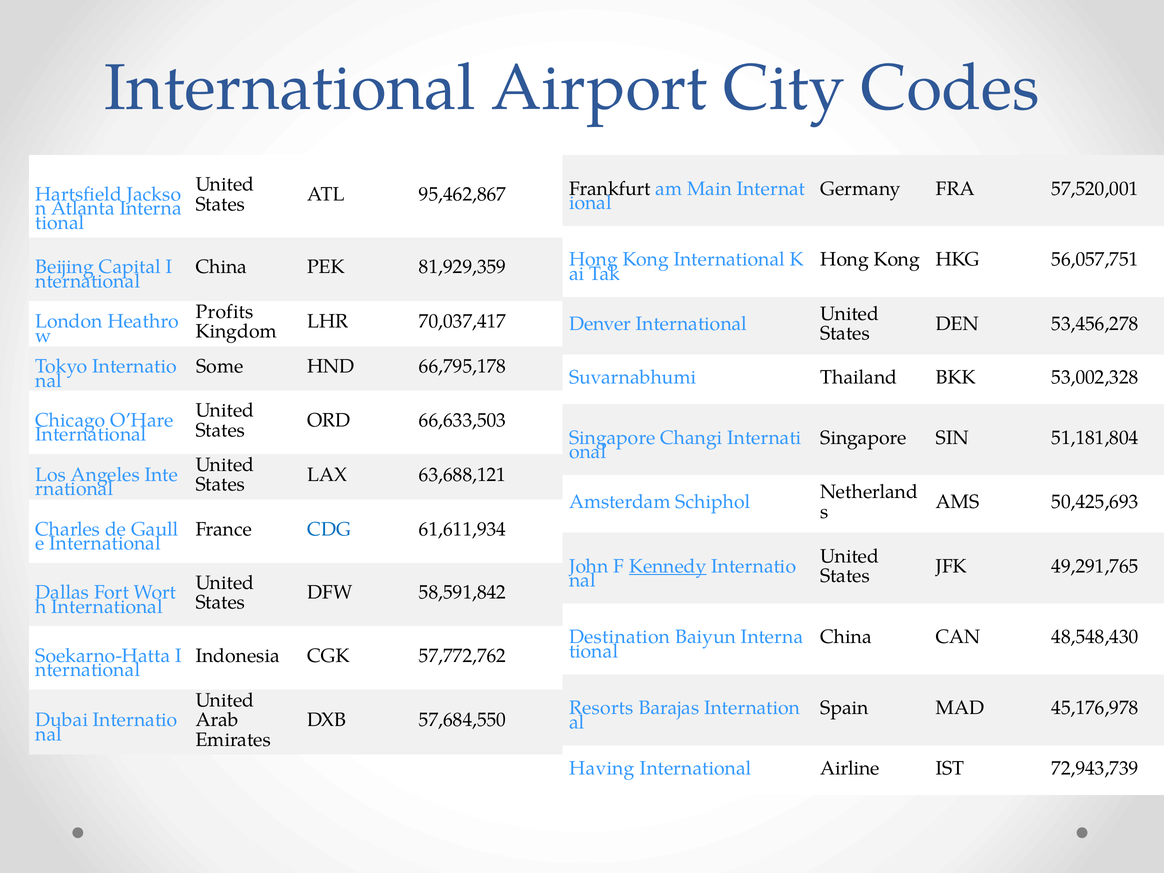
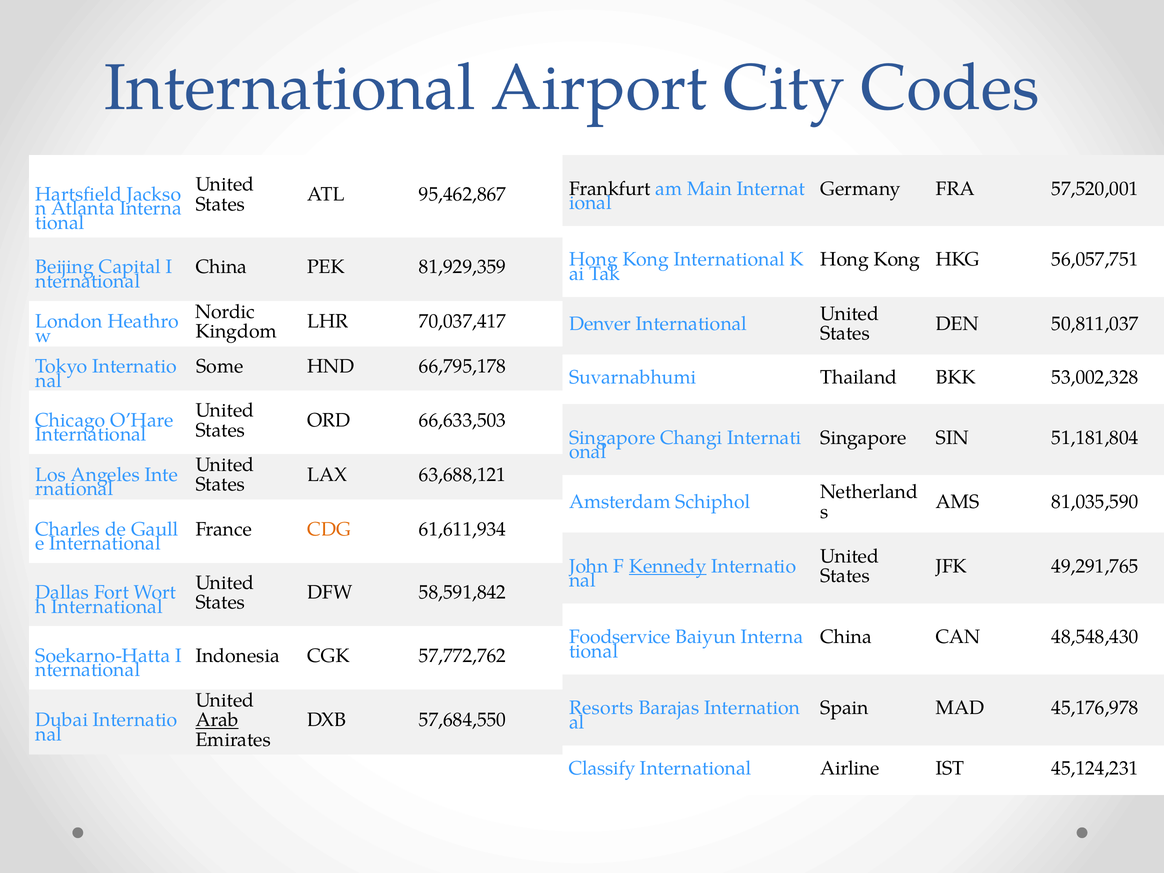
Profits: Profits -> Nordic (225, 312)
53,456,278: 53,456,278 -> 50,811,037 (1095, 324)
50,425,693: 50,425,693 -> 81,035,590 (1095, 502)
CDG colour: blue -> orange (329, 529)
Destination: Destination -> Foodservice (620, 637)
Arab underline: none -> present (217, 720)
Having: Having -> Classify (602, 768)
72,943,739: 72,943,739 -> 45,124,231 (1095, 768)
